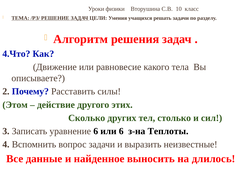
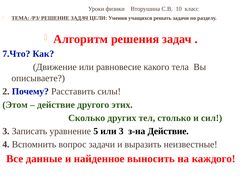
4.Что: 4.Что -> 7.Что (16, 54)
уравнение 6: 6 -> 5 (96, 131)
или 6: 6 -> 3 (121, 131)
з-на Теплоты: Теплоты -> Действие (168, 131)
длилось: длилось -> каждого (214, 158)
